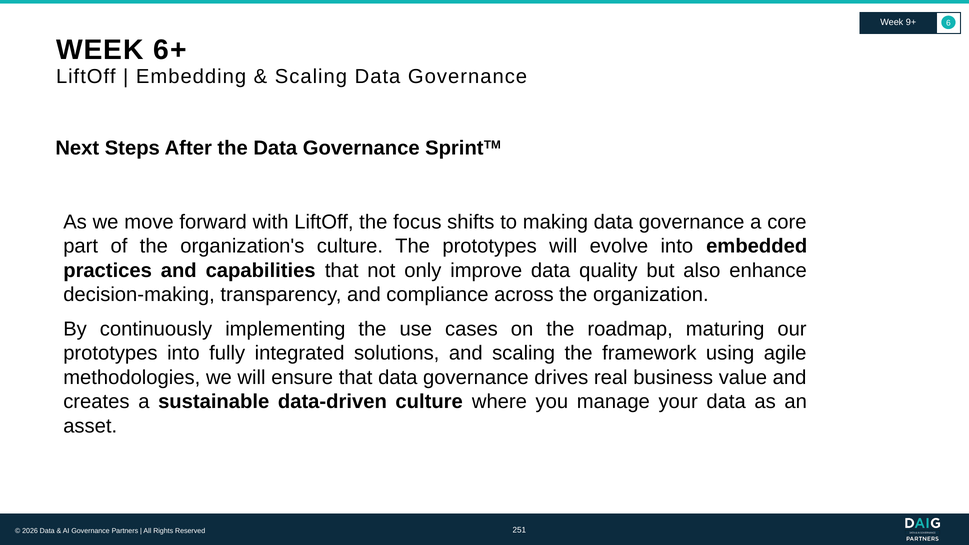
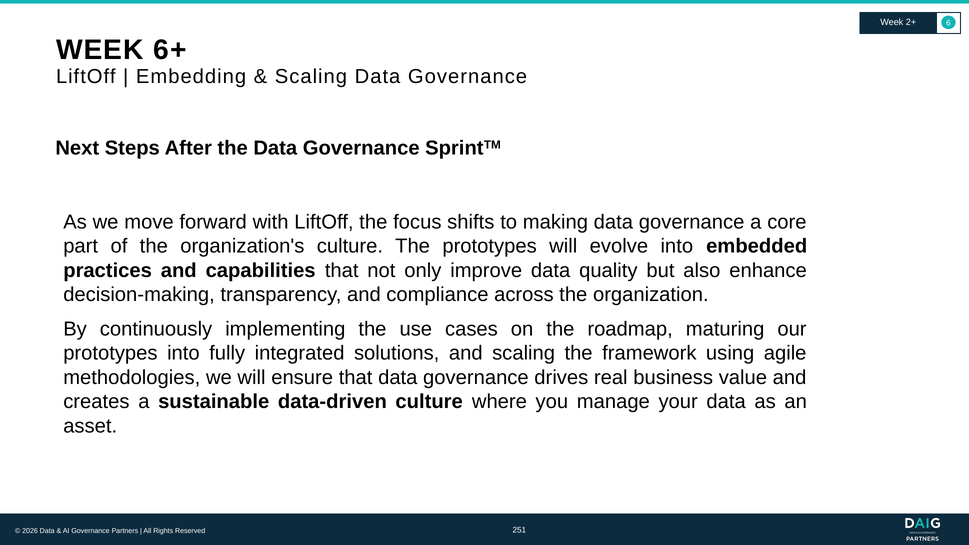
9+: 9+ -> 2+ (911, 22)
